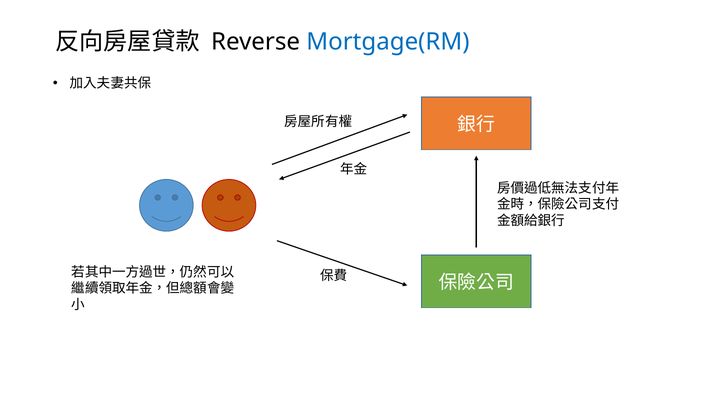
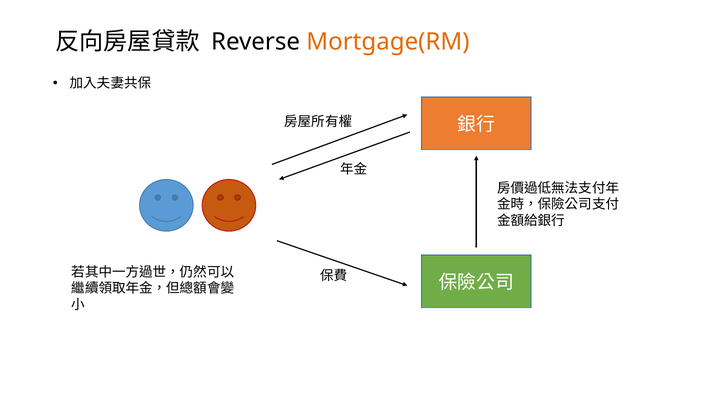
Mortgage(RM colour: blue -> orange (388, 42)
